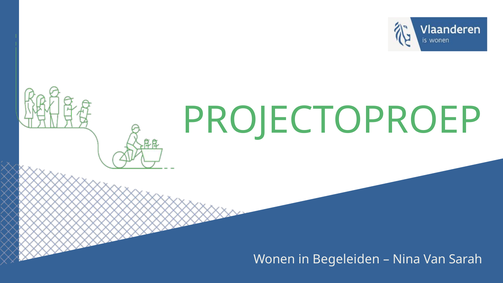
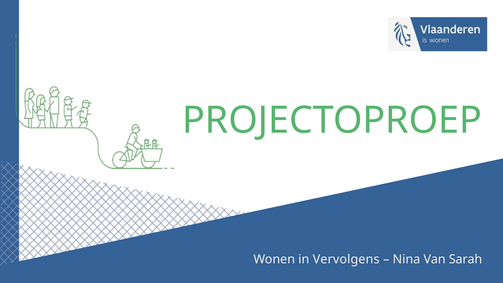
Begeleiden: Begeleiden -> Vervolgens (346, 259)
